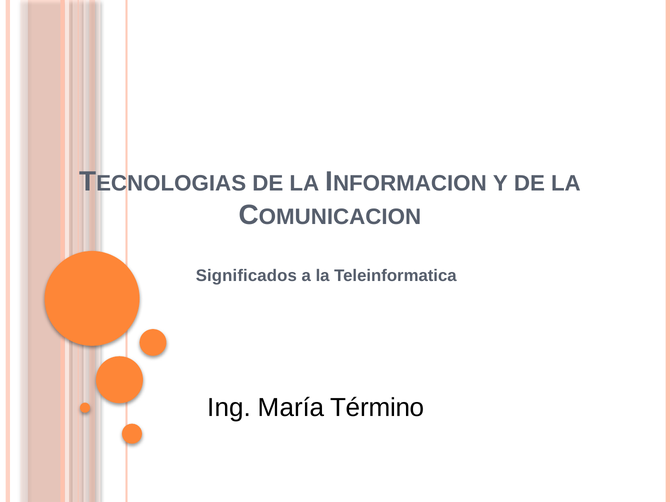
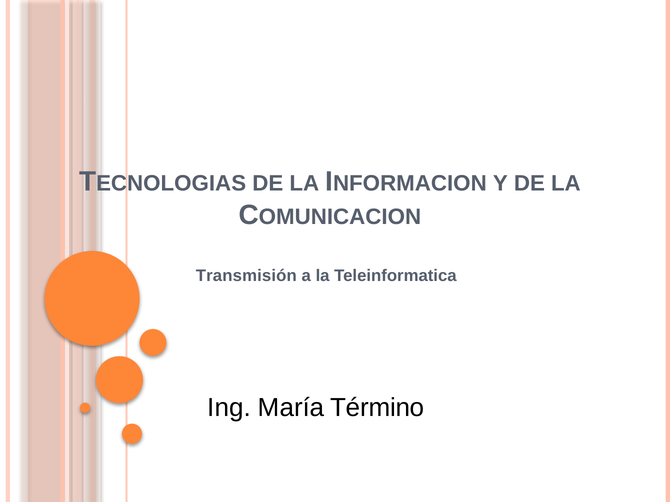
Significados: Significados -> Transmisión (246, 276)
